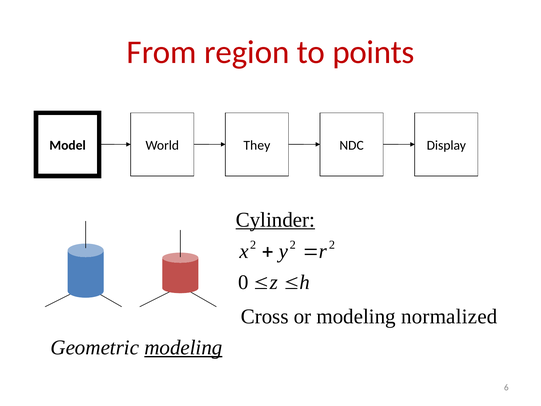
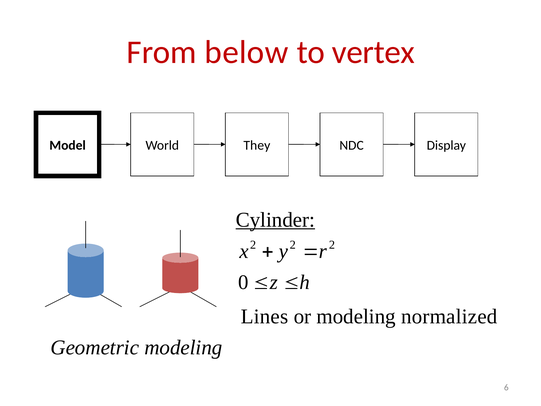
region: region -> below (247, 52)
points: points -> vertex (373, 52)
Cross: Cross -> Lines (265, 316)
modeling underline: present -> none (183, 347)
